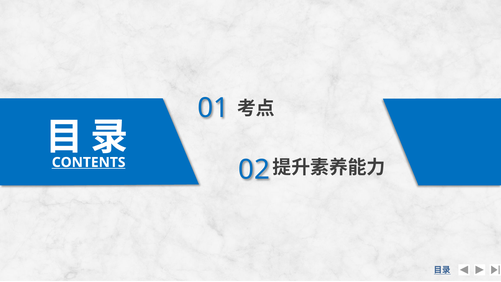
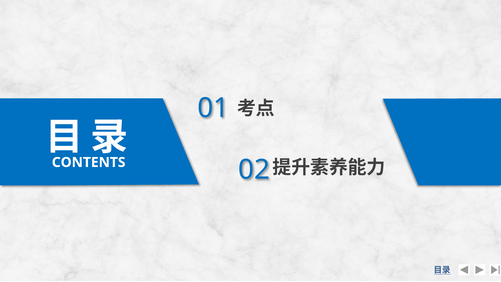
CONTENTS underline: present -> none (89, 162)
